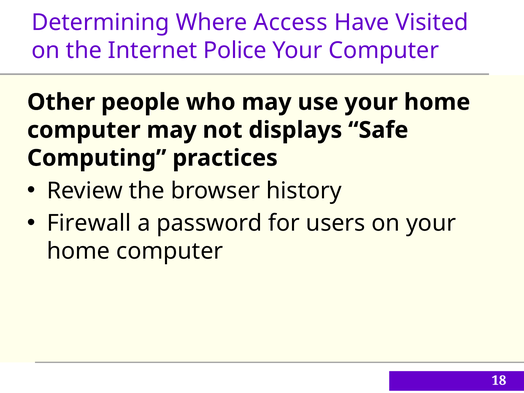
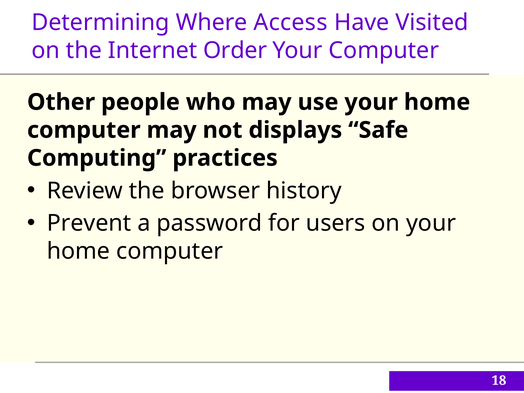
Police: Police -> Order (235, 51)
Firewall: Firewall -> Prevent (89, 223)
